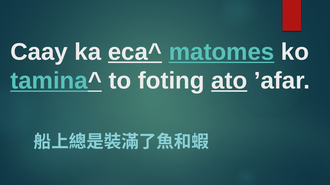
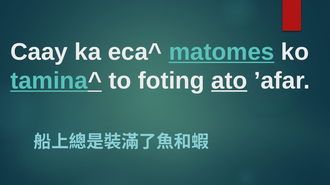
eca^ underline: present -> none (135, 52)
